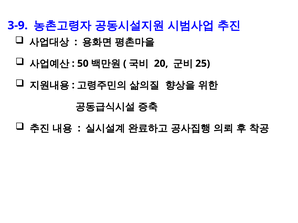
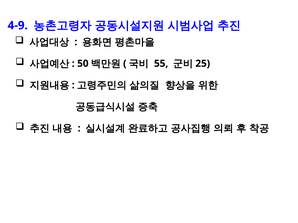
3-9: 3-9 -> 4-9 (18, 26)
20: 20 -> 55 (161, 64)
